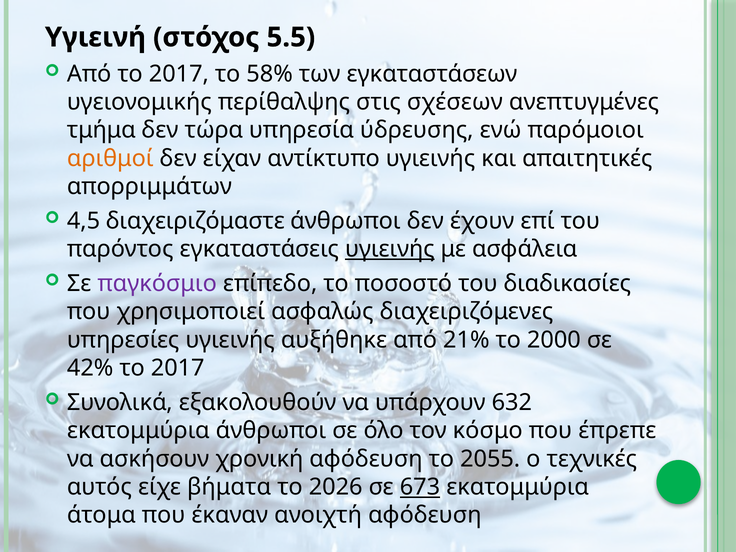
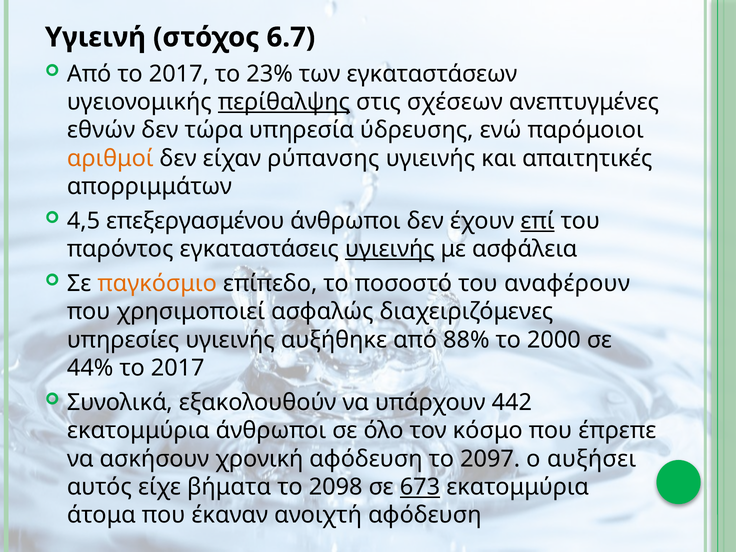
5.5: 5.5 -> 6.7 (291, 37)
58%: 58% -> 23% (270, 74)
περίθαλψης underline: none -> present (284, 102)
τμήμα: τμήμα -> εθνών (101, 130)
αντίκτυπο: αντίκτυπο -> ρύπανσης (323, 158)
διαχειριζόμαστε: διαχειριζόμαστε -> επεξεργασμένου (195, 221)
επί underline: none -> present (537, 221)
παγκόσμιο colour: purple -> orange (157, 283)
διαδικασίες: διαδικασίες -> αναφέρουν (567, 283)
21%: 21% -> 88% (466, 340)
42%: 42% -> 44% (90, 368)
632: 632 -> 442 (512, 402)
2055: 2055 -> 2097 (490, 459)
τεχνικές: τεχνικές -> αυξήσει (592, 459)
2026: 2026 -> 2098 (336, 487)
